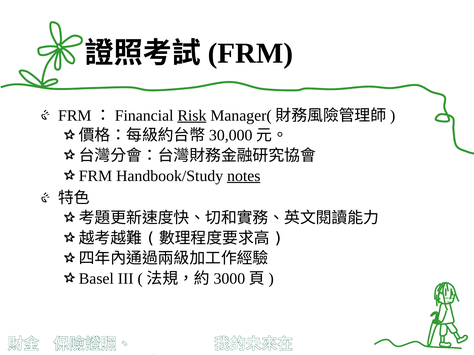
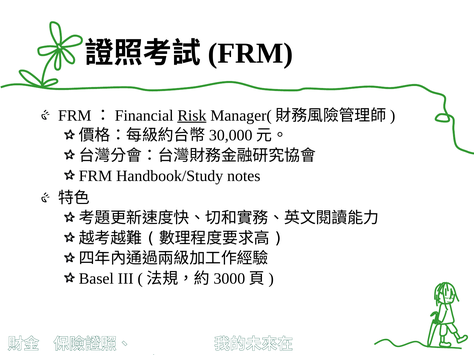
notes underline: present -> none (244, 176)
